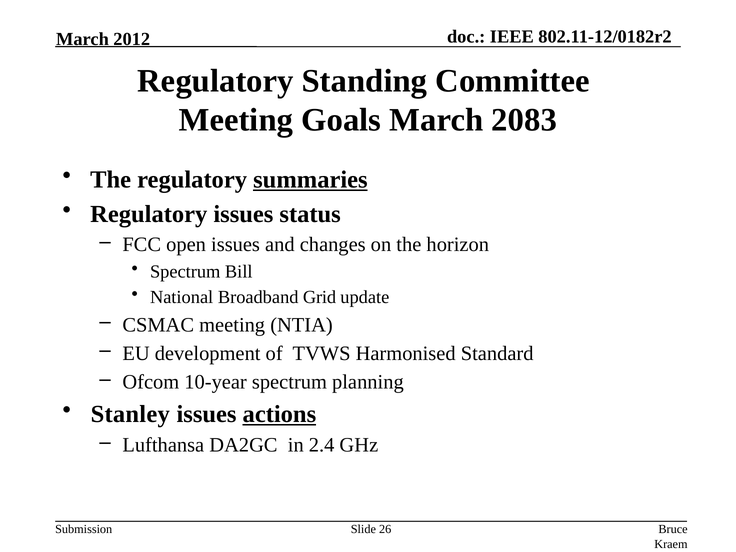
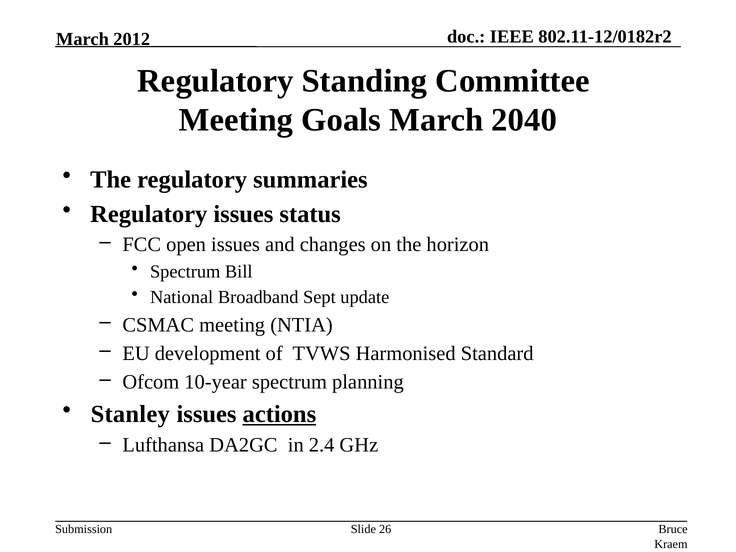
2083: 2083 -> 2040 (524, 120)
summaries underline: present -> none (310, 180)
Grid: Grid -> Sept (319, 297)
